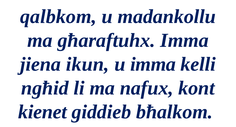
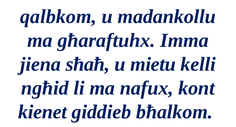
ikun: ikun -> sħaħ (88, 64)
u imma: imma -> mietu (153, 64)
